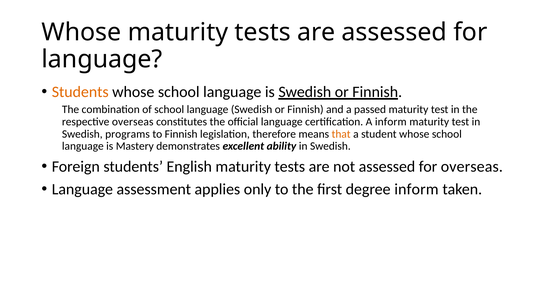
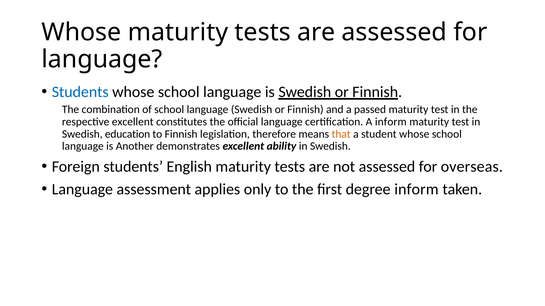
Students colour: orange -> blue (80, 92)
respective overseas: overseas -> excellent (133, 122)
programs: programs -> education (128, 134)
Mastery: Mastery -> Another (135, 147)
